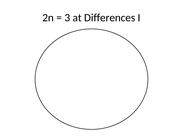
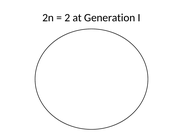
3: 3 -> 2 (67, 18)
Differences: Differences -> Generation (110, 18)
